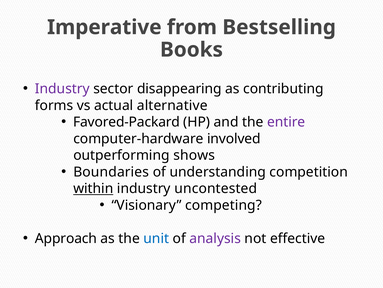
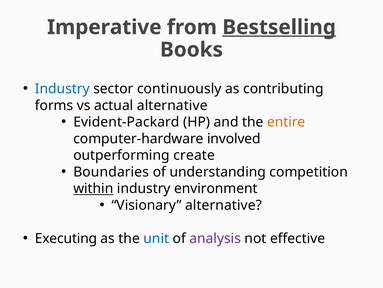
Bestselling underline: none -> present (279, 27)
Industry colour: purple -> blue (62, 89)
disappearing: disappearing -> continuously (179, 89)
Favored-Packard: Favored-Packard -> Evident-Packard (126, 122)
entire colour: purple -> orange (286, 122)
shows: shows -> create (194, 155)
uncontested: uncontested -> environment (216, 188)
Visionary competing: competing -> alternative (223, 205)
Approach: Approach -> Executing (66, 238)
